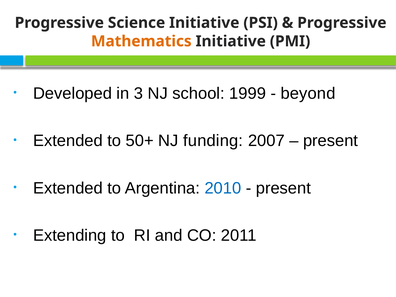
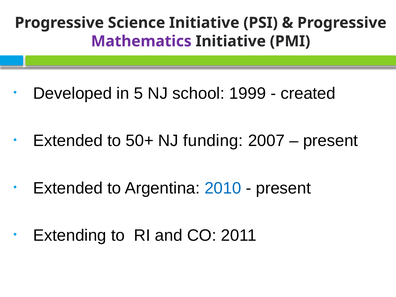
Mathematics colour: orange -> purple (141, 41)
3: 3 -> 5 (139, 93)
beyond: beyond -> created (308, 93)
